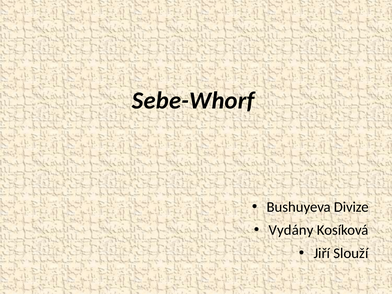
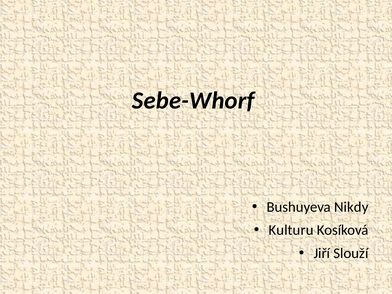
Divize: Divize -> Nikdy (351, 207)
Vydány: Vydány -> Kulturu (291, 230)
